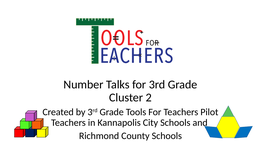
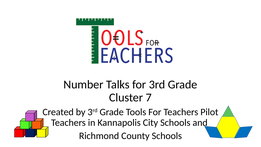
2: 2 -> 7 (149, 97)
